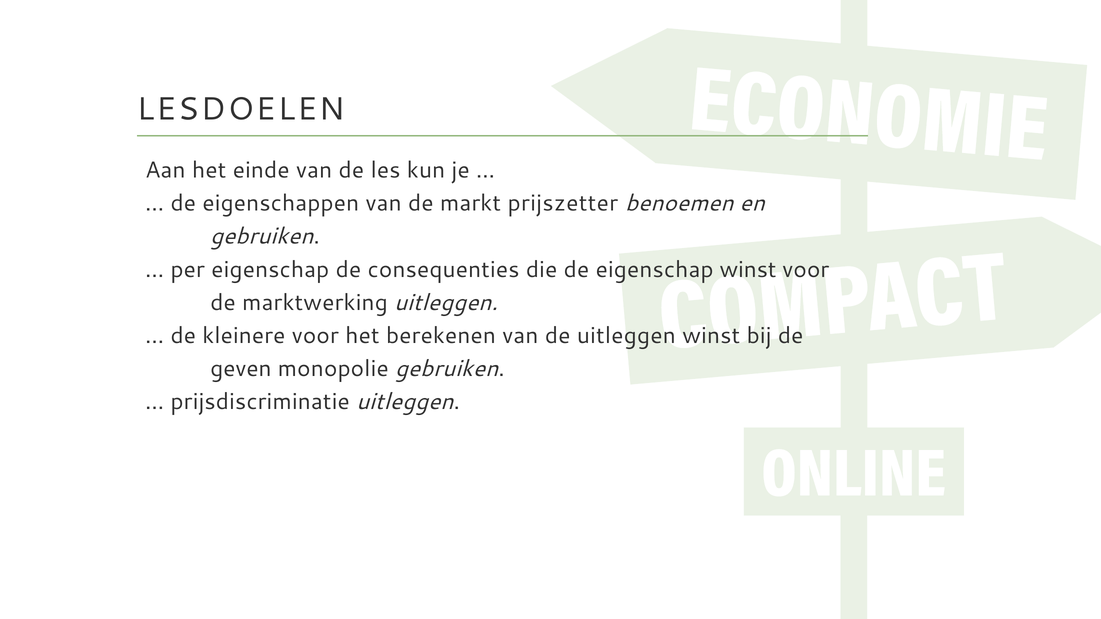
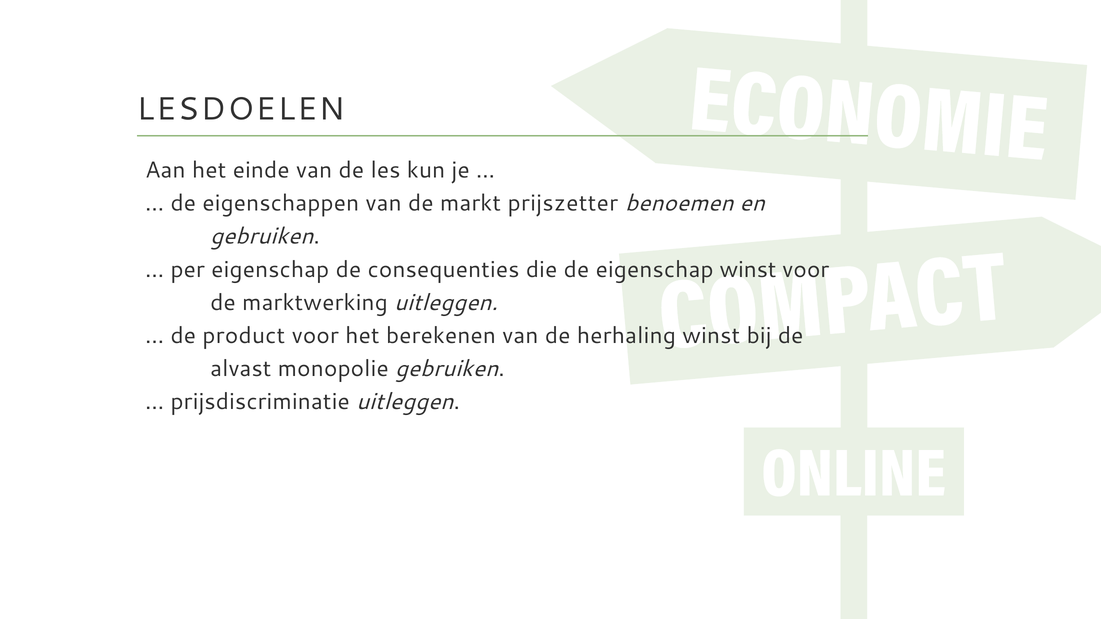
kleinere: kleinere -> product (244, 336)
de uitleggen: uitleggen -> herhaling (626, 336)
geven: geven -> alvast (241, 369)
